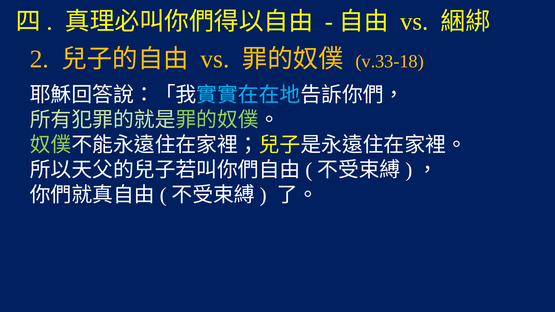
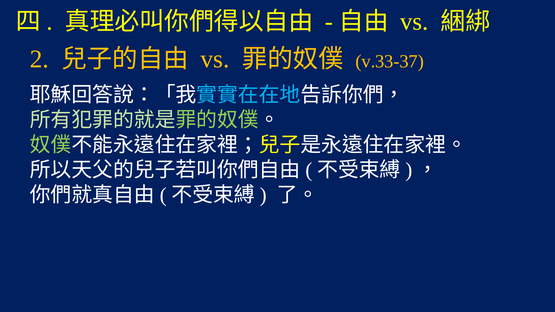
v.33-18: v.33-18 -> v.33-37 (390, 62)
